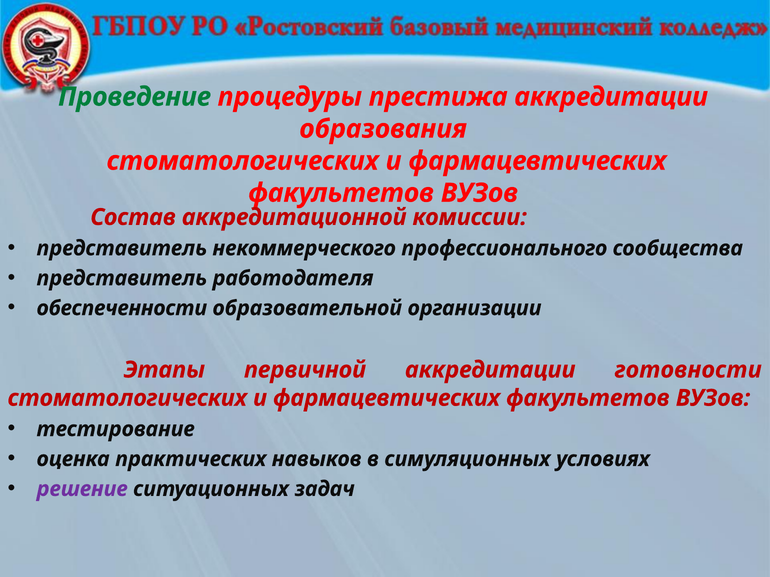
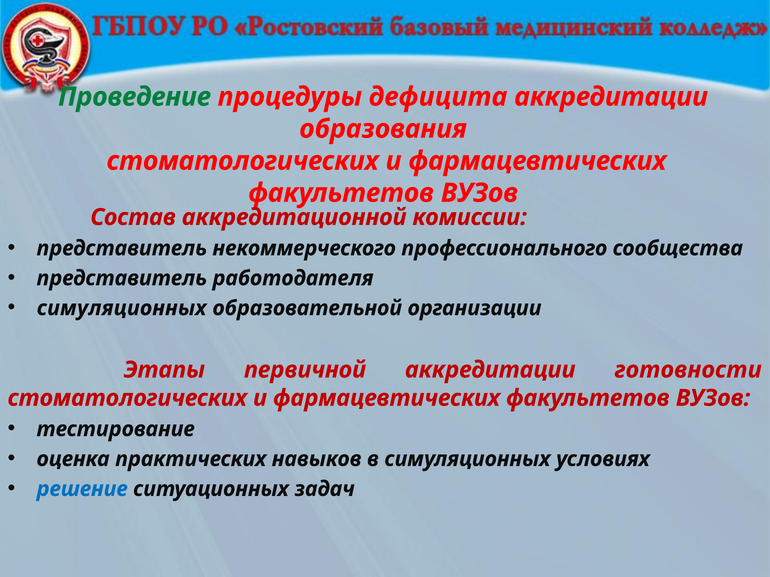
престижа: престижа -> дефицита (438, 97)
обеспеченности: обеспеченности -> симуляционных (122, 308)
решение colour: purple -> blue (82, 489)
